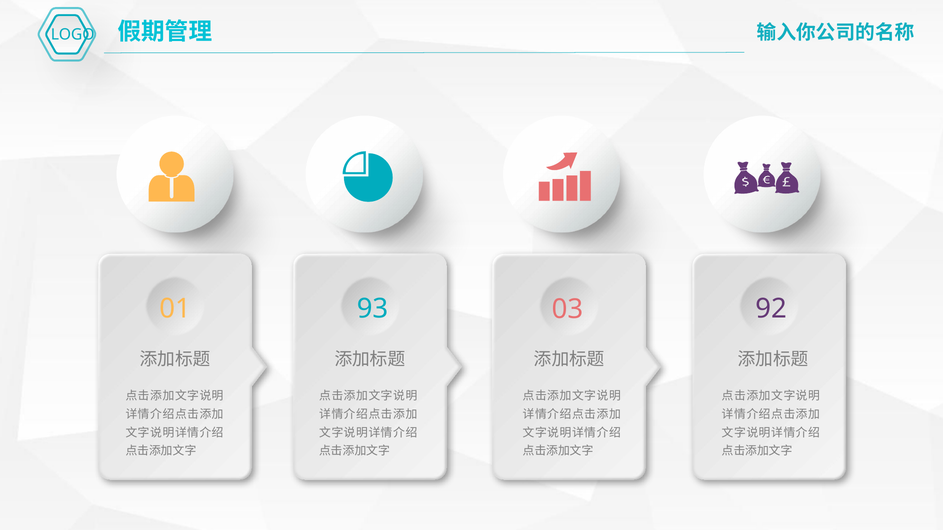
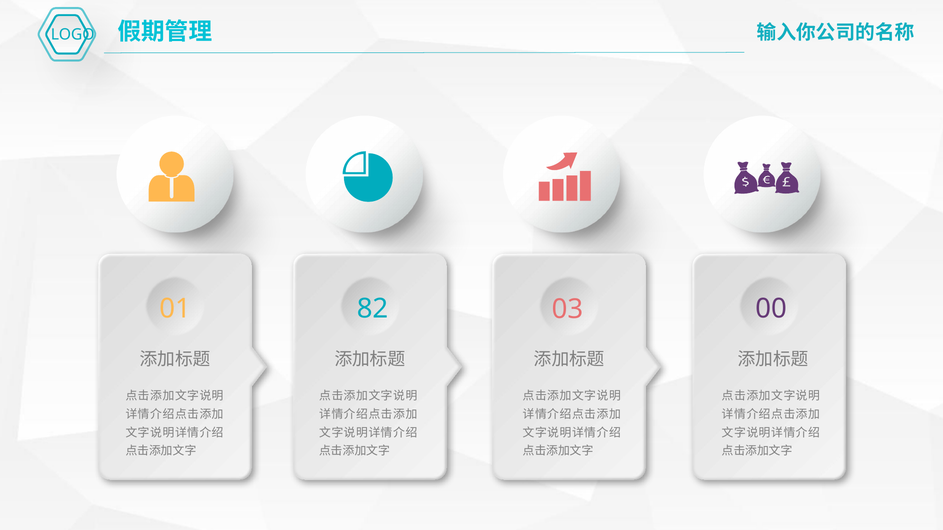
93: 93 -> 82 (372, 309)
92: 92 -> 00 (771, 309)
